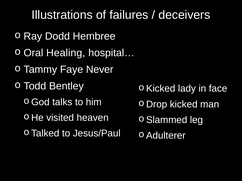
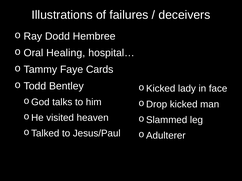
Never: Never -> Cards (100, 70)
